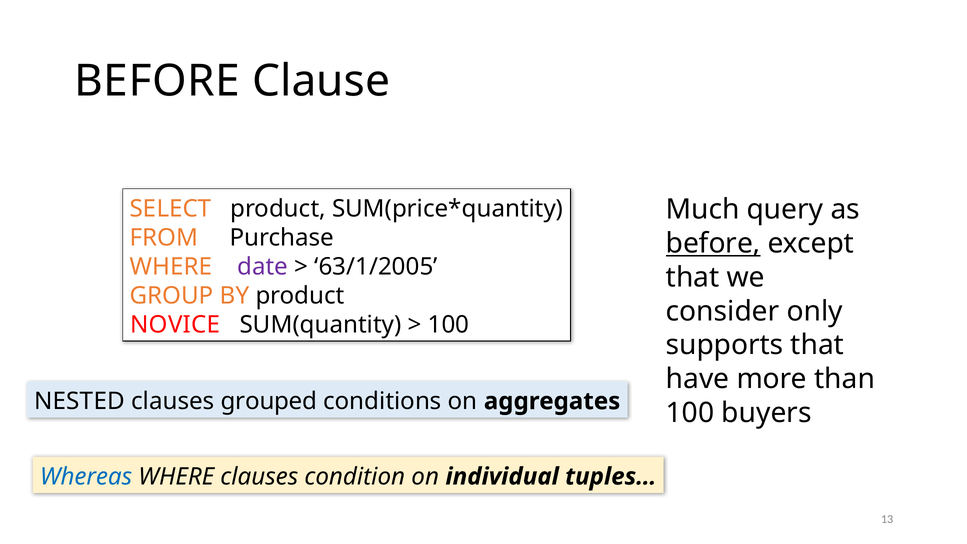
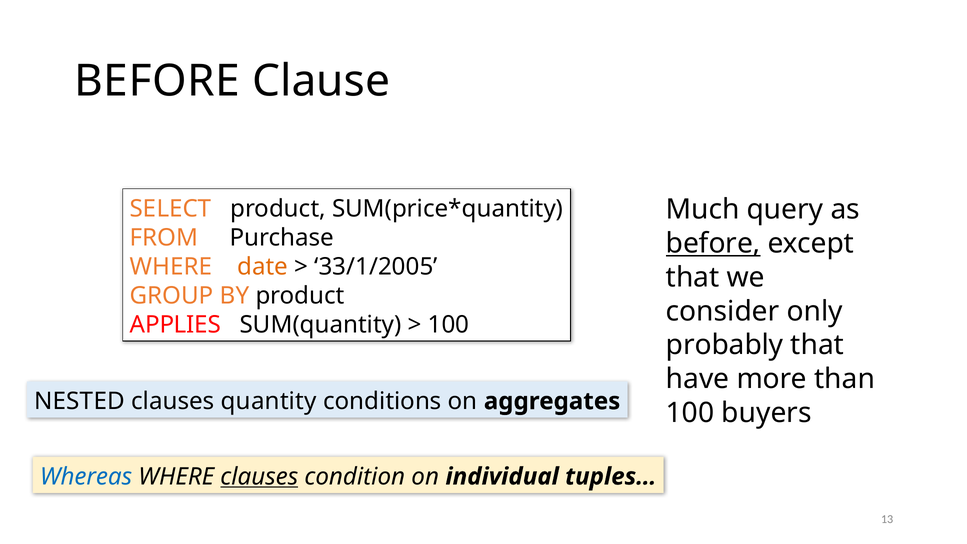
date colour: purple -> orange (263, 267)
63/1/2005: 63/1/2005 -> 33/1/2005 (376, 267)
NOVICE: NOVICE -> APPLIES (175, 325)
supports: supports -> probably (725, 345)
grouped: grouped -> quantity (269, 401)
clauses underline: none -> present (259, 477)
